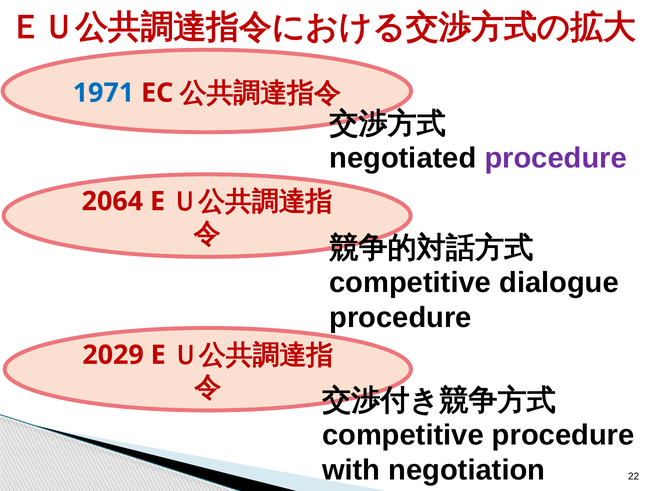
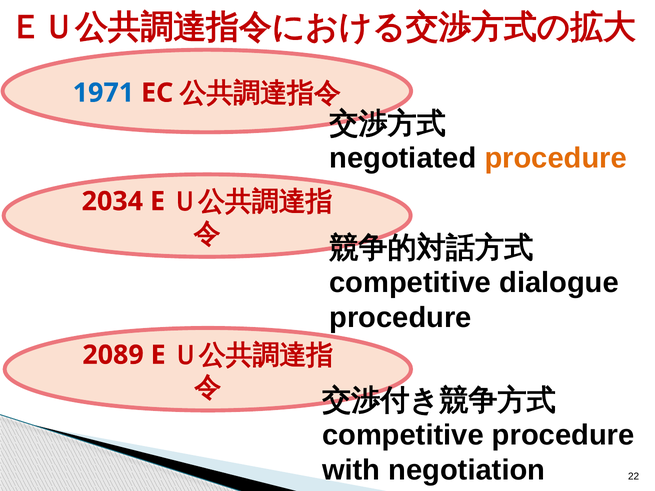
procedure colour: purple -> orange (556, 158)
2064: 2064 -> 2034 (112, 201)
2029: 2029 -> 2089 (113, 355)
